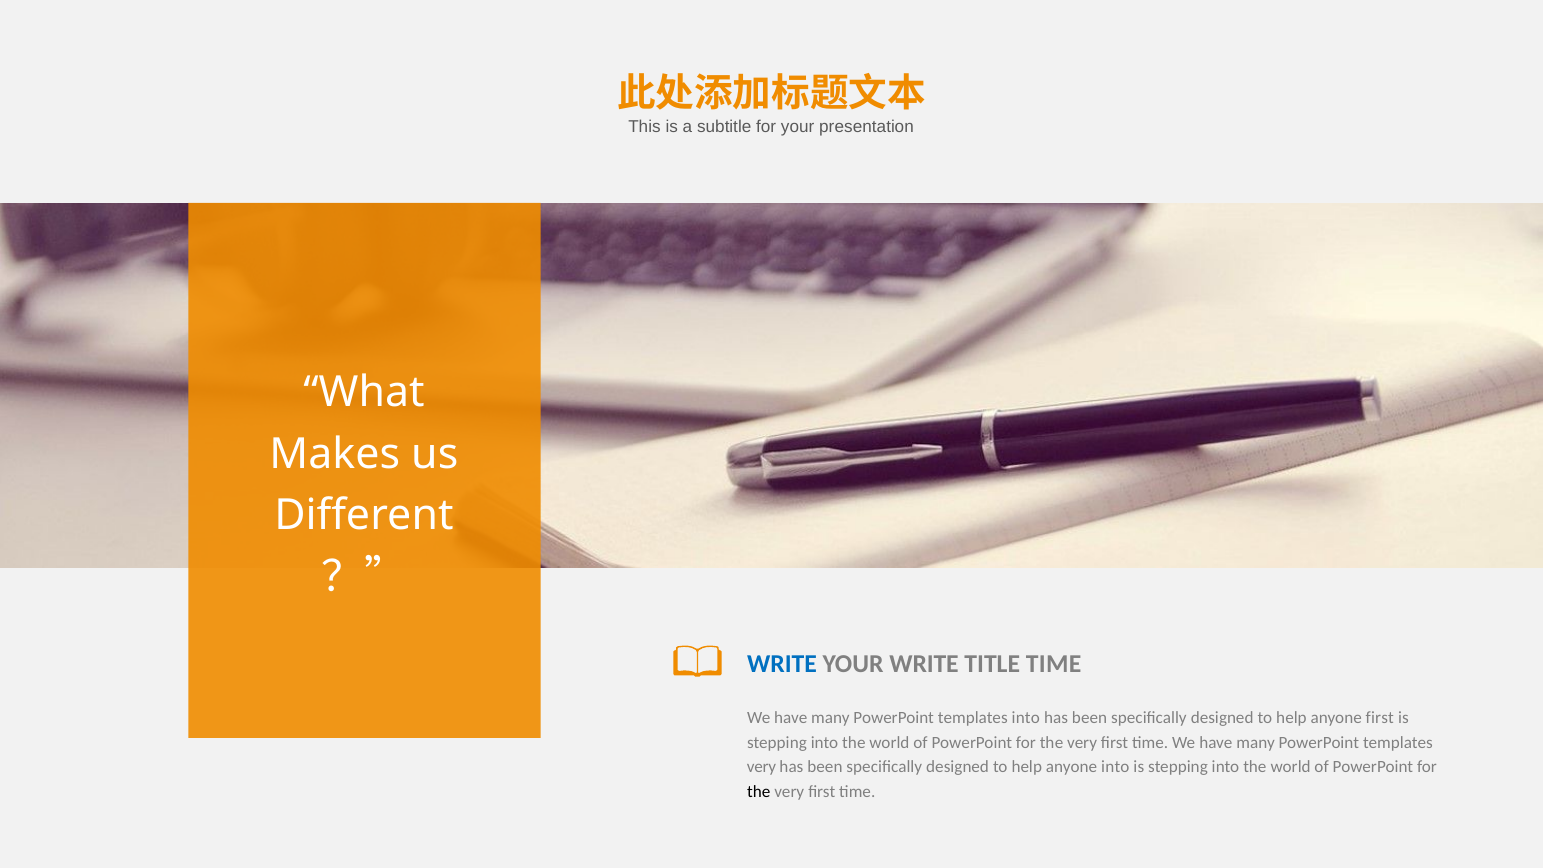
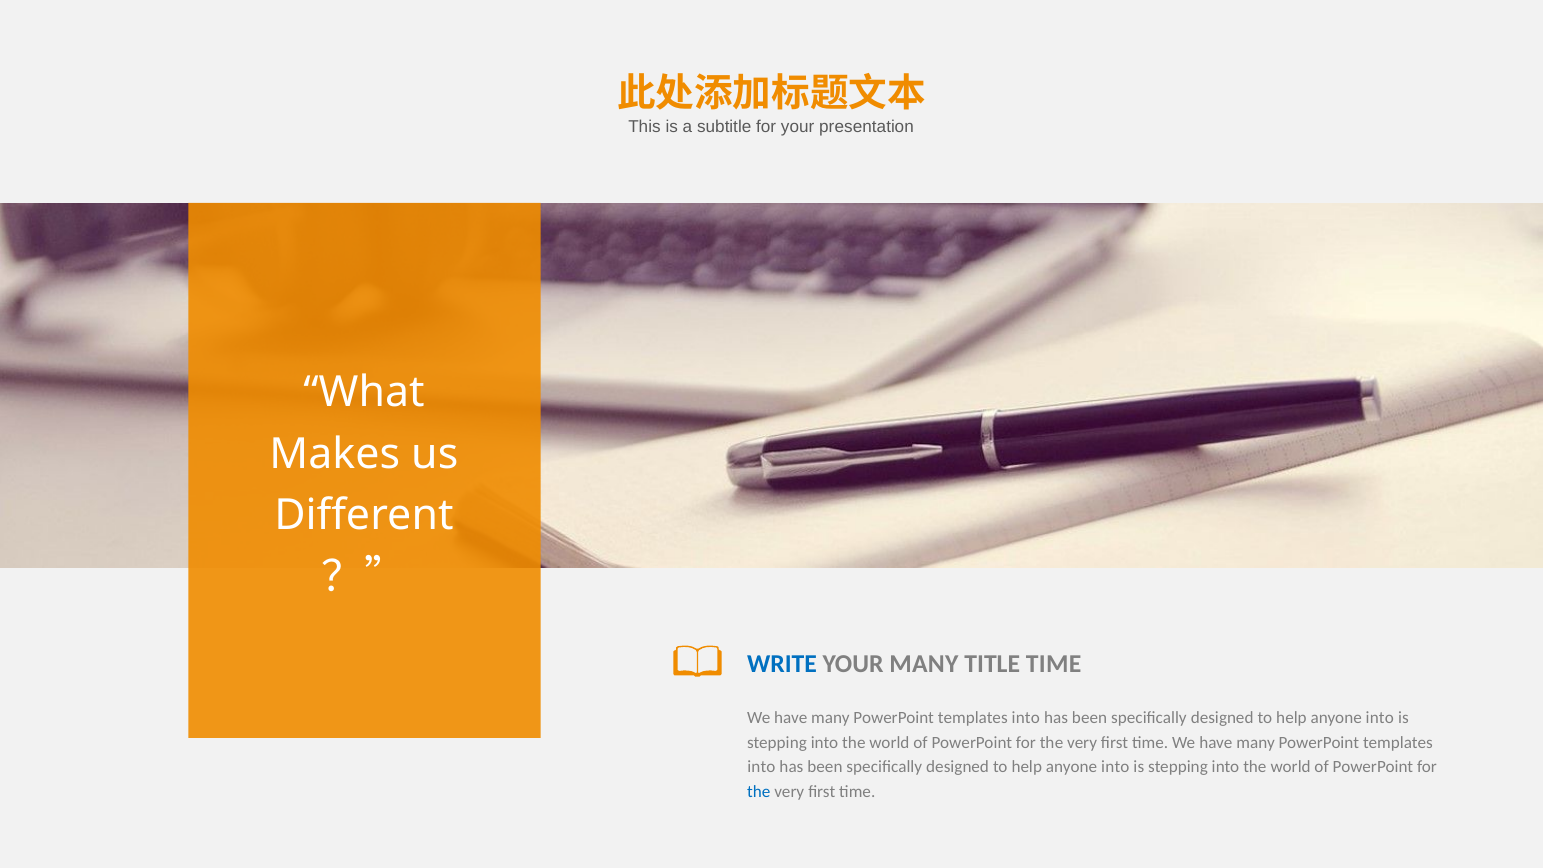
YOUR WRITE: WRITE -> MANY (924, 664)
first: first -> into (1380, 718)
very: very -> into (761, 767)
the colour: black -> blue (759, 791)
